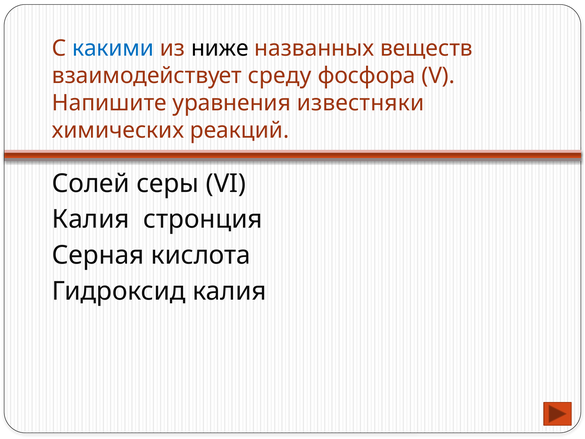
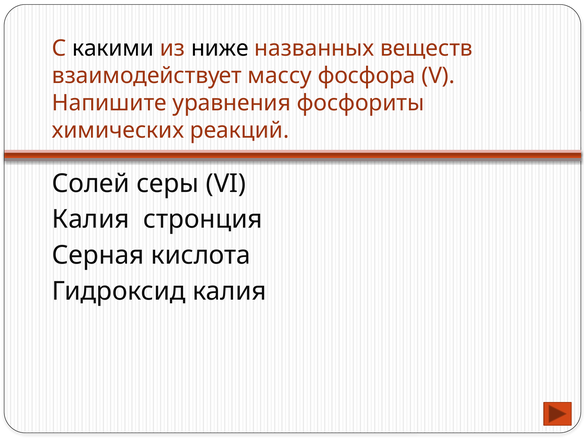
какими colour: blue -> black (113, 48)
среду: среду -> массу (280, 76)
известняки: известняки -> фосфориты (361, 103)
